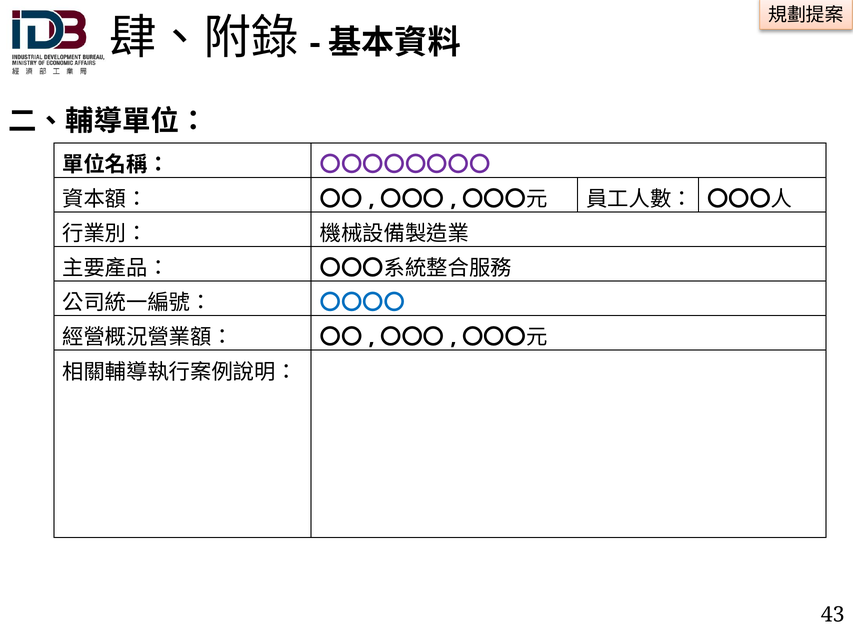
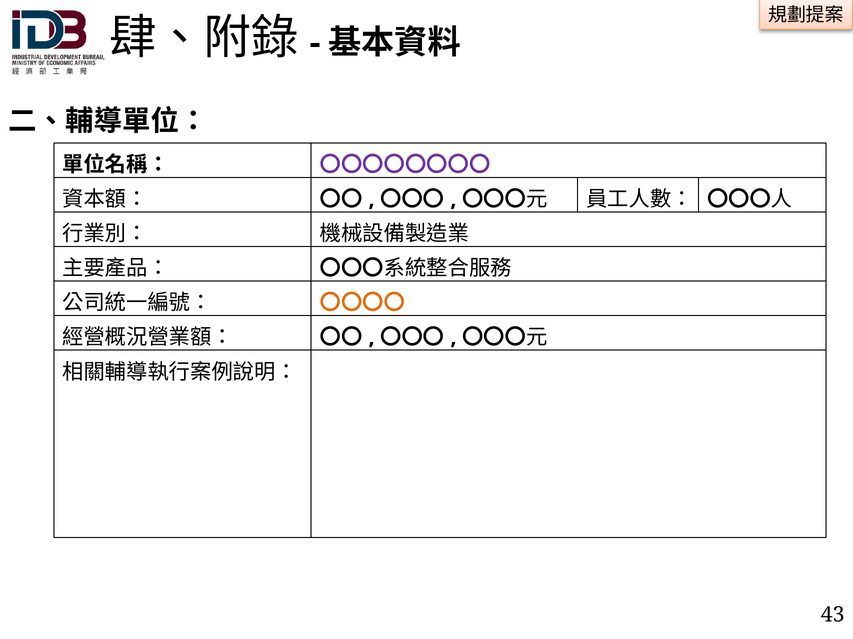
〇〇〇〇 colour: blue -> orange (362, 303)
